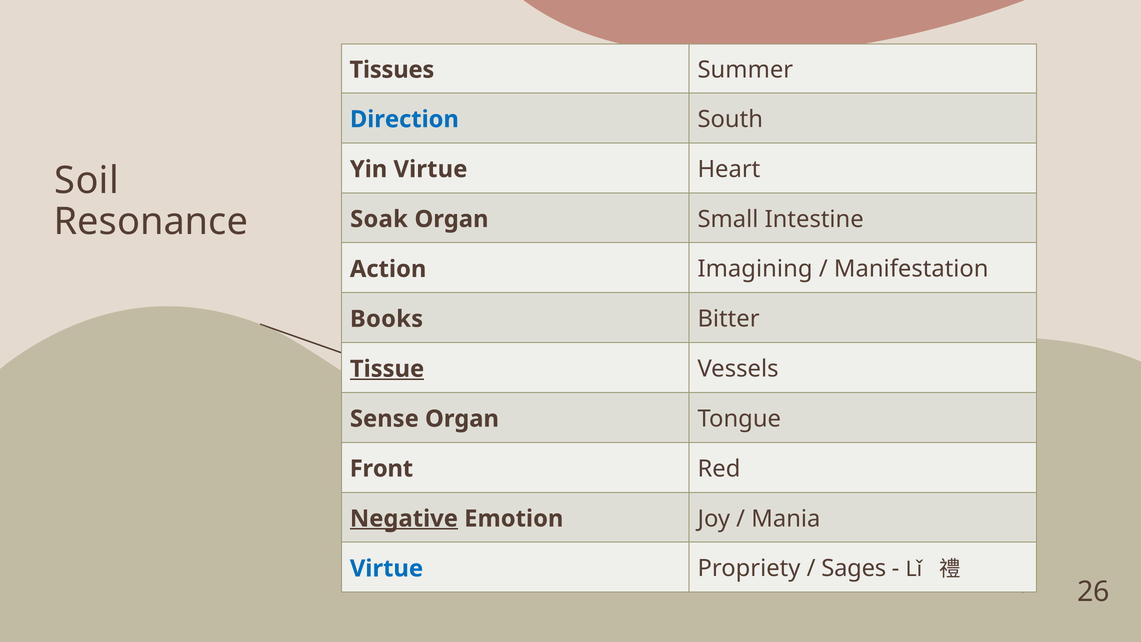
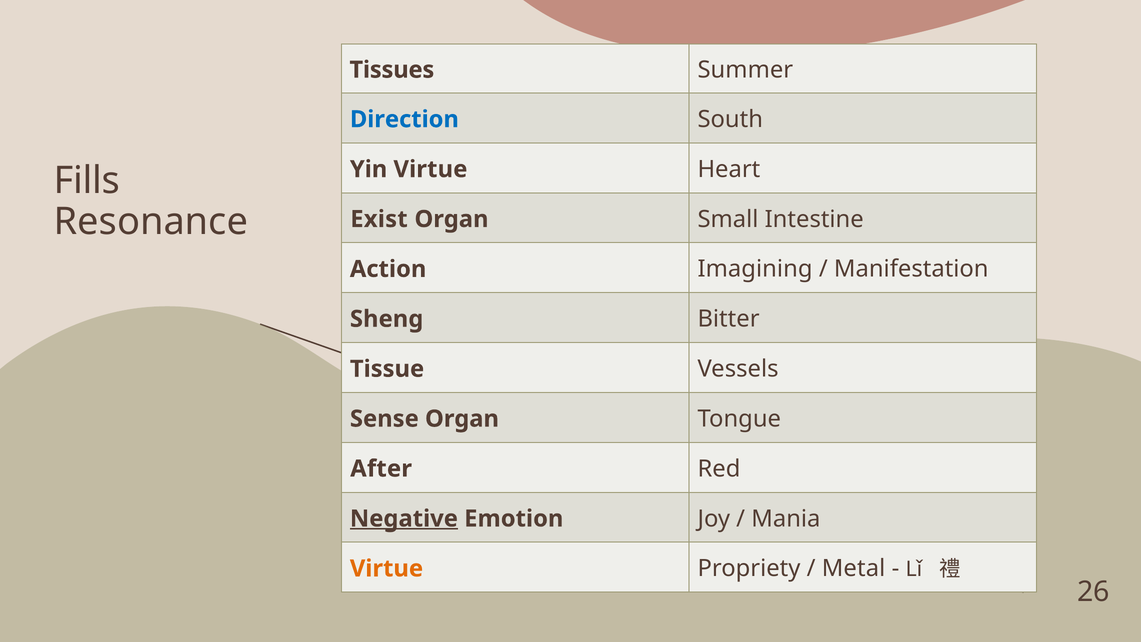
Soil: Soil -> Fills (87, 181)
Soak: Soak -> Exist (379, 219)
Books: Books -> Sheng (387, 319)
Tissue underline: present -> none (387, 369)
Front: Front -> After (381, 469)
Virtue colour: blue -> orange (386, 568)
Sages: Sages -> Metal (854, 568)
